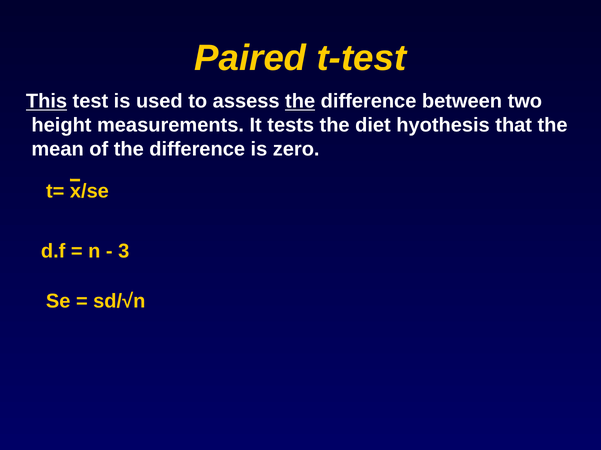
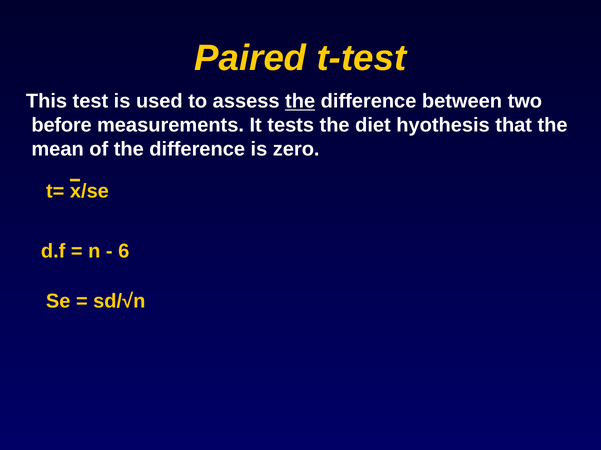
This underline: present -> none (47, 101)
height: height -> before (62, 126)
3: 3 -> 6 (124, 252)
